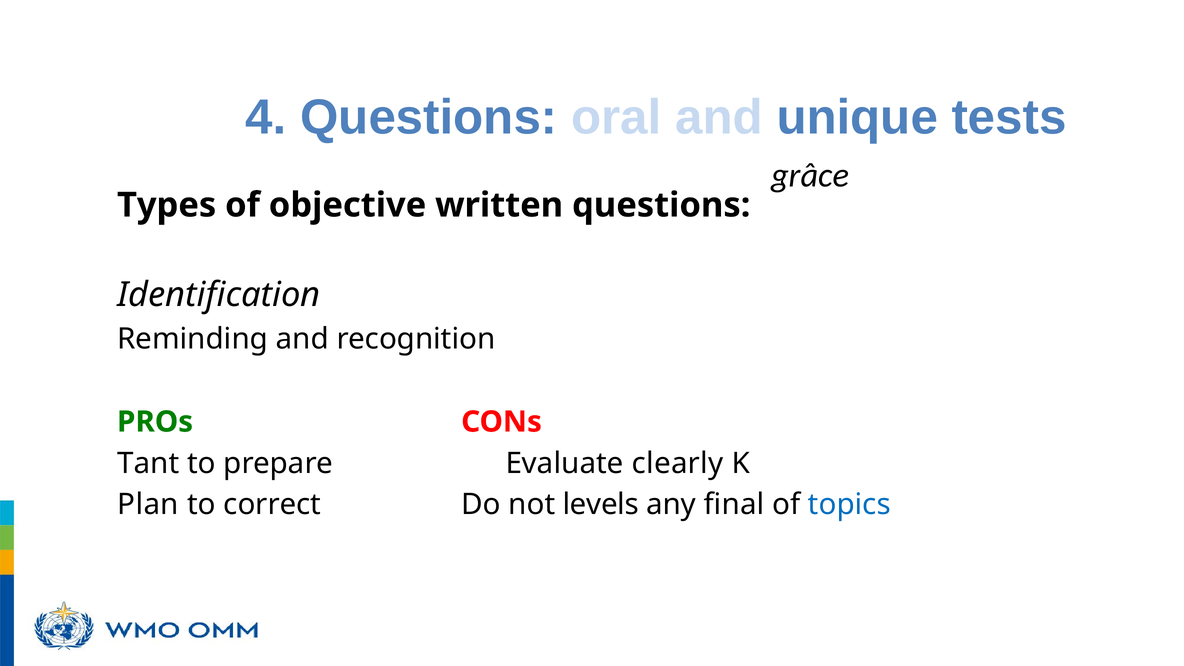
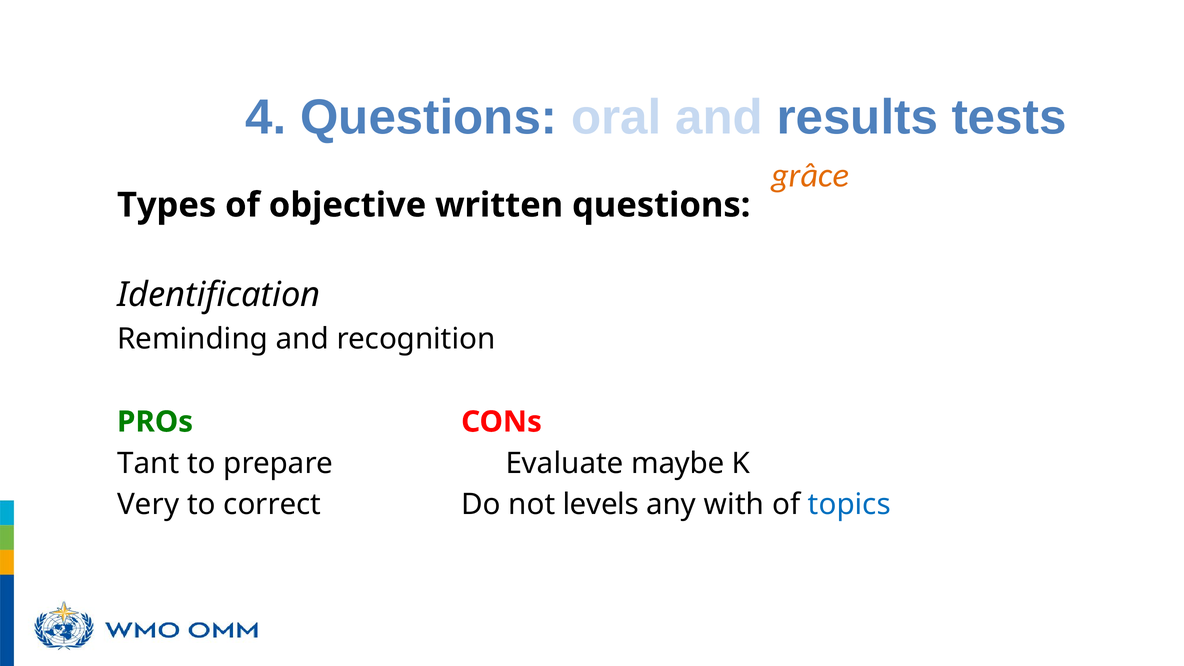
unique: unique -> results (857, 117)
grâce colour: black -> orange (810, 175)
clearly: clearly -> maybe (678, 463)
Plan: Plan -> Very (148, 505)
final: final -> with (734, 505)
